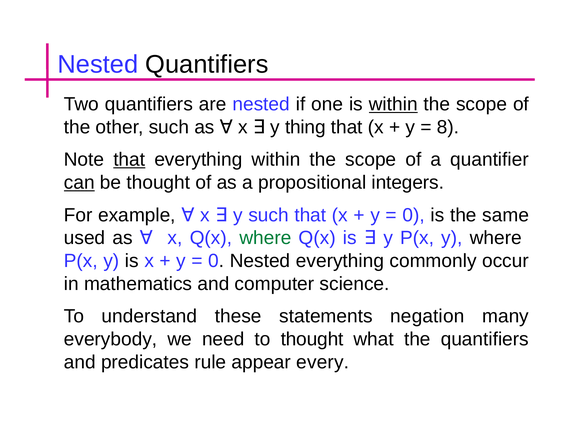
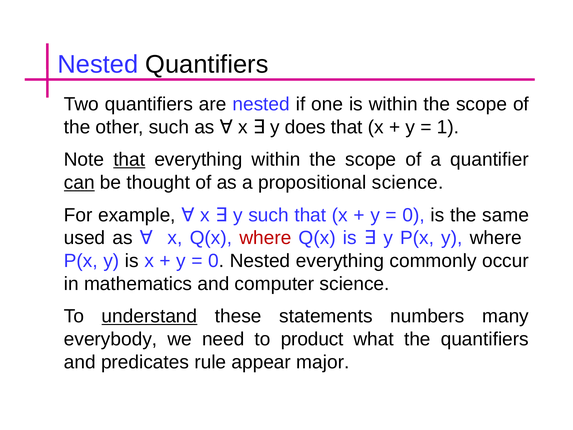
within underline: present -> none (393, 104)
thing: thing -> does (305, 127)
8: 8 -> 1 (448, 127)
propositional integers: integers -> science (408, 182)
where colour: green -> red (265, 238)
understand underline: none -> present (149, 316)
negation: negation -> numbers (427, 316)
to thought: thought -> product (312, 339)
every: every -> major (323, 362)
